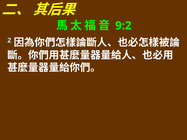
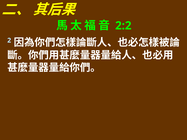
9:2: 9:2 -> 2:2 (123, 26)
